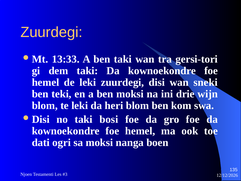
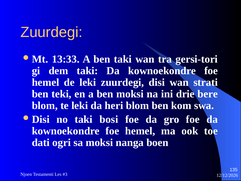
sneki: sneki -> strati (206, 82)
wijn: wijn -> bere (208, 94)
